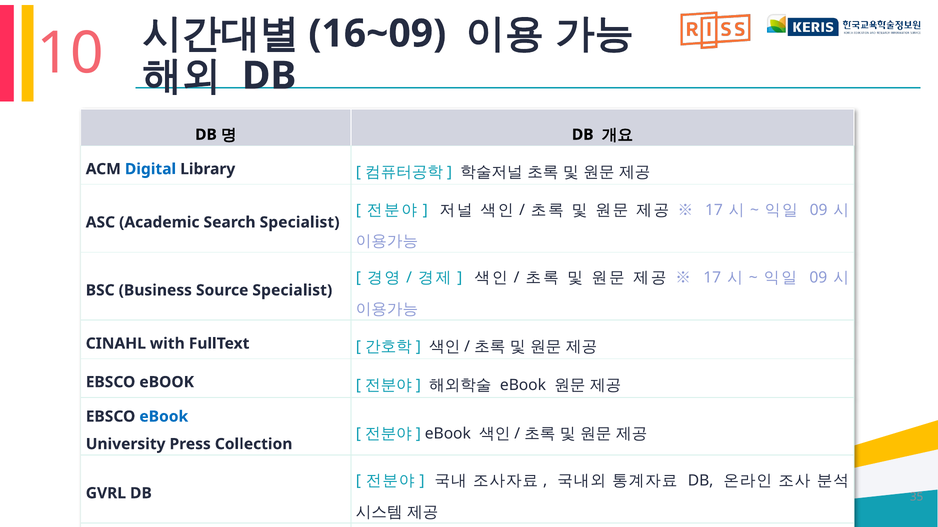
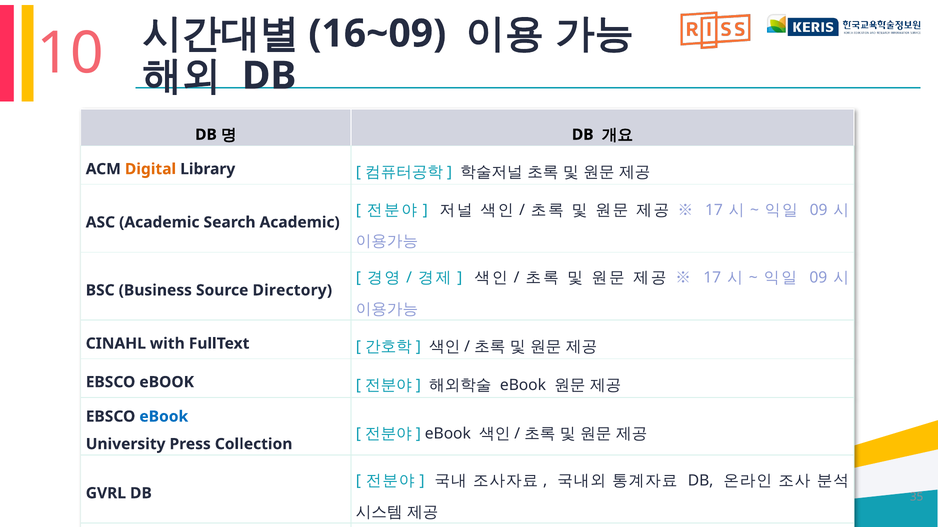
Digital colour: blue -> orange (151, 169)
Search Specialist: Specialist -> Academic (300, 223)
Source Specialist: Specialist -> Directory (292, 291)
